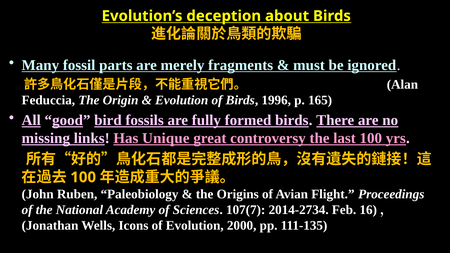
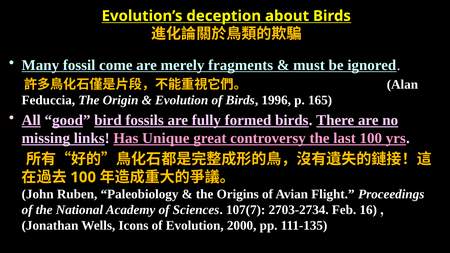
parts: parts -> come (116, 65)
2014-2734: 2014-2734 -> 2703-2734 (299, 210)
